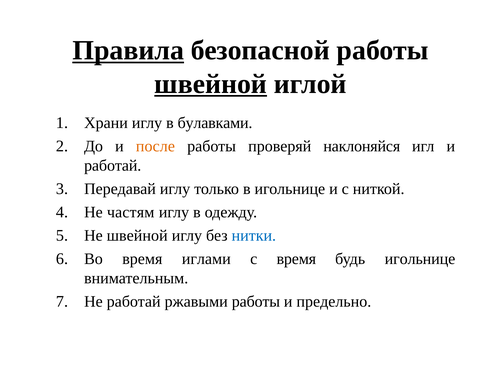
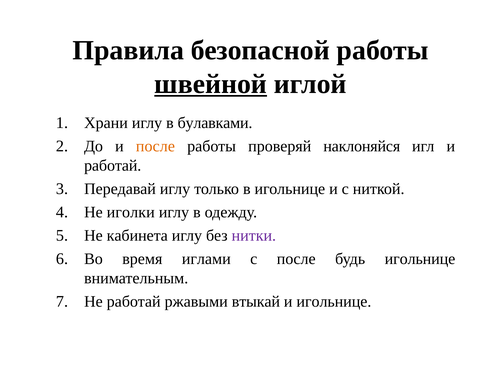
Правила underline: present -> none (128, 50)
частям: частям -> иголки (131, 212)
Не швейной: швейной -> кабинета (137, 235)
нитки colour: blue -> purple (254, 235)
с время: время -> после (296, 259)
ржавыми работы: работы -> втыкай (256, 301)
и предельно: предельно -> игольнице (334, 301)
